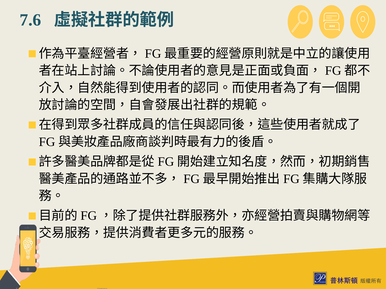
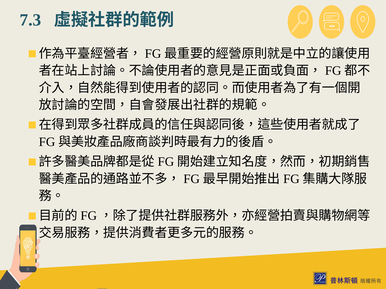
7.6: 7.6 -> 7.3 (30, 20)
